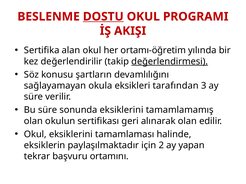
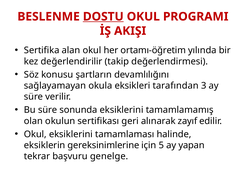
değerlendirmesi underline: present -> none (170, 62)
alınarak olan: olan -> zayıf (187, 121)
paylaşılmaktadır: paylaşılmaktadır -> gereksinimlerine (103, 146)
2: 2 -> 5 (161, 146)
ortamını: ortamını -> genelge (109, 157)
